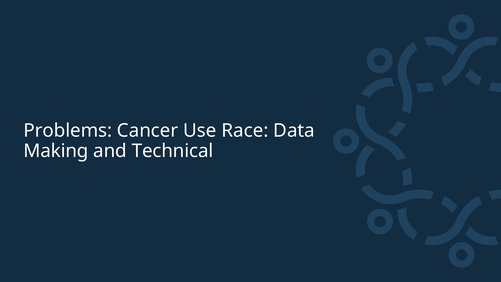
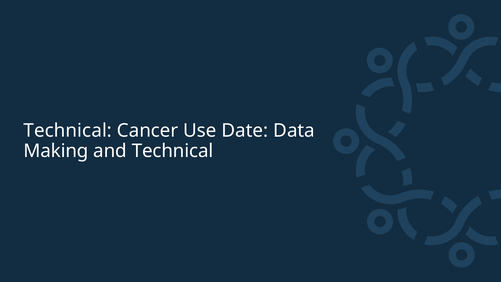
Problems: Problems -> Technical (68, 131)
Race: Race -> Date (245, 131)
